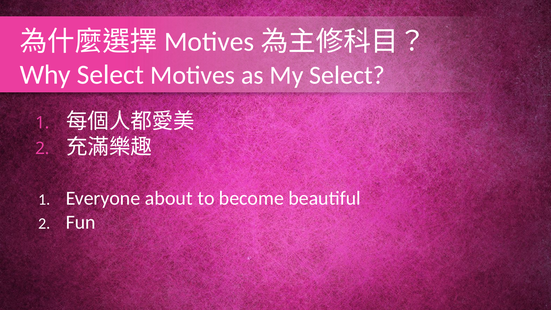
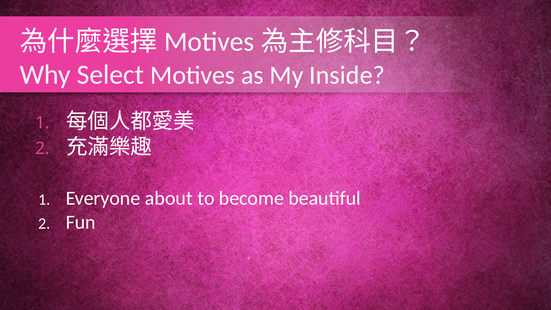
My Select: Select -> Inside (347, 75)
